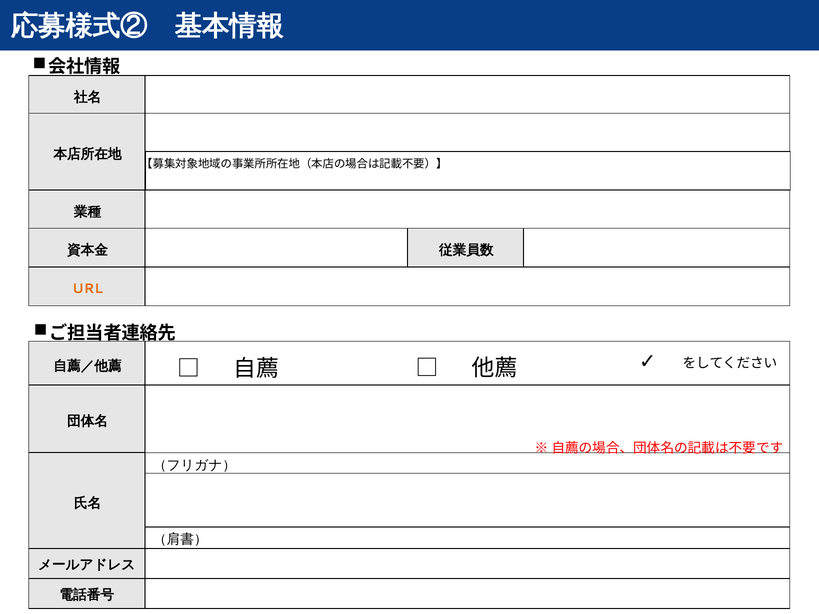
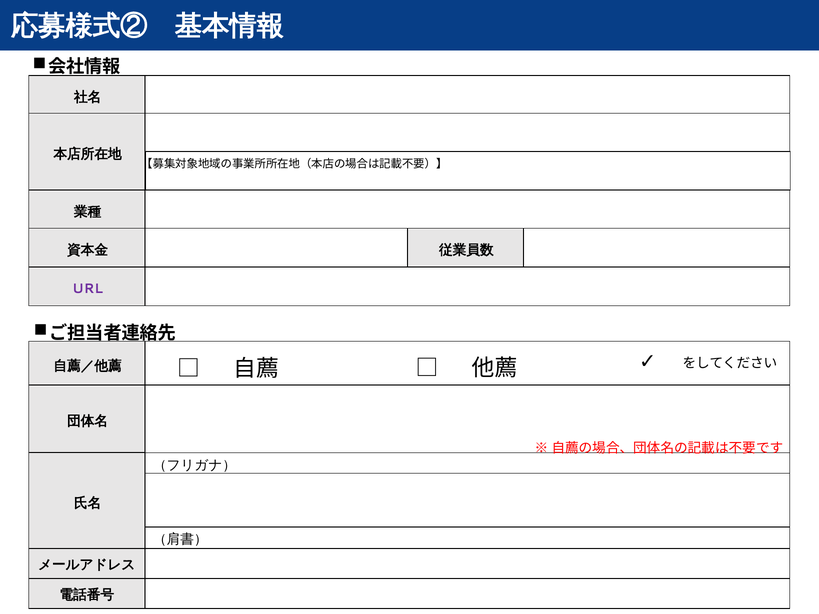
URL colour: orange -> purple (88, 289)
